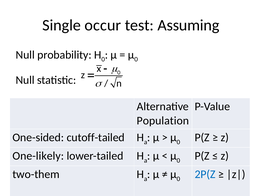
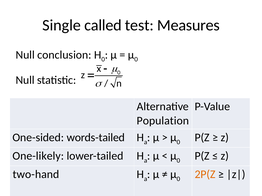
occur: occur -> called (103, 25)
Assuming: Assuming -> Measures (188, 25)
probability: probability -> conclusion (64, 55)
cutoff-tailed: cutoff-tailed -> words-tailed (96, 138)
two-them: two-them -> two-hand (36, 175)
2P(Z colour: blue -> orange (205, 175)
